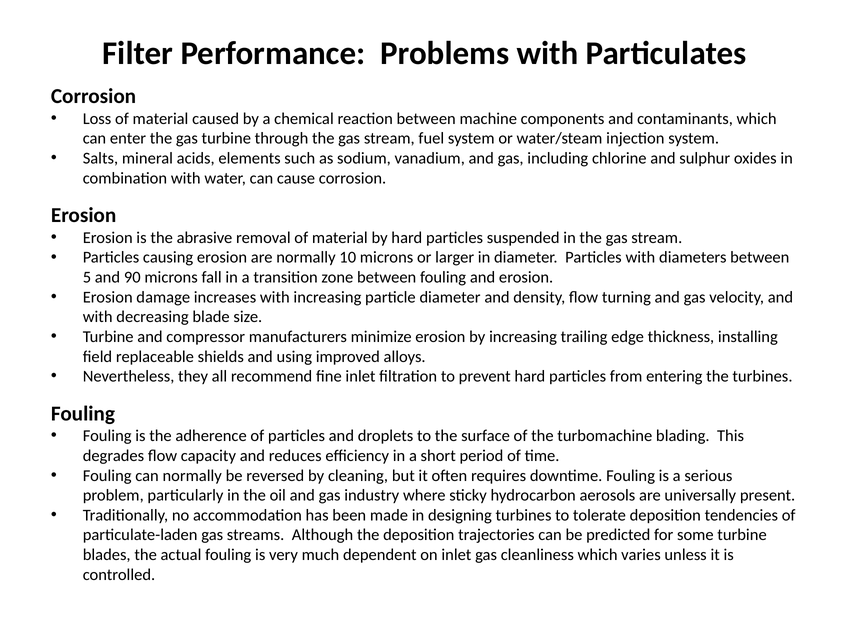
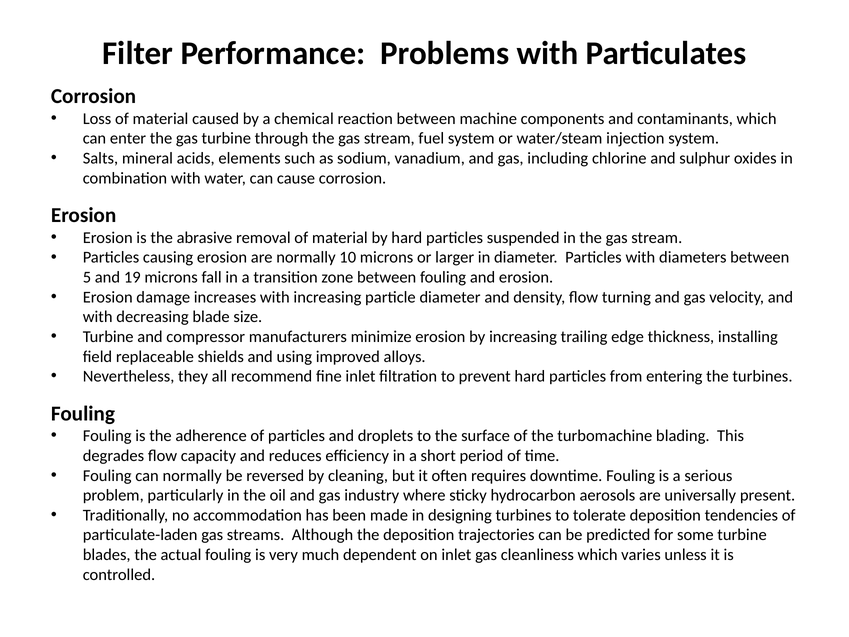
90: 90 -> 19 (132, 277)
